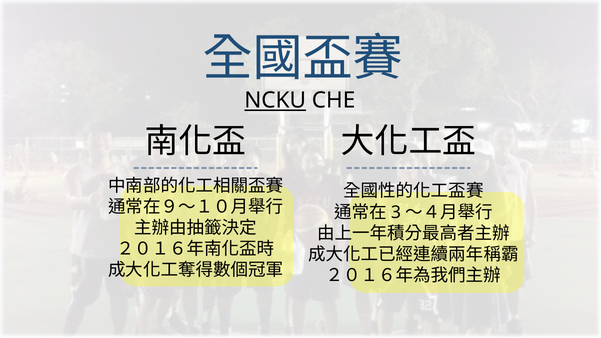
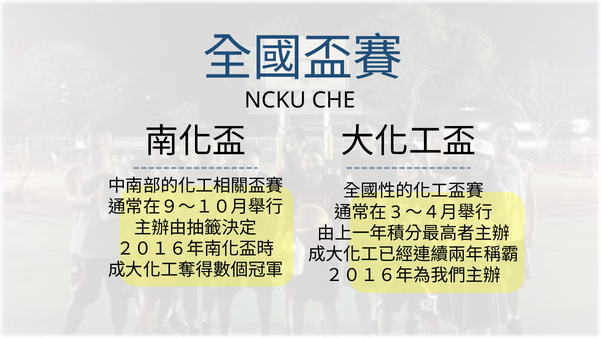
NCKU underline: present -> none (275, 101)
